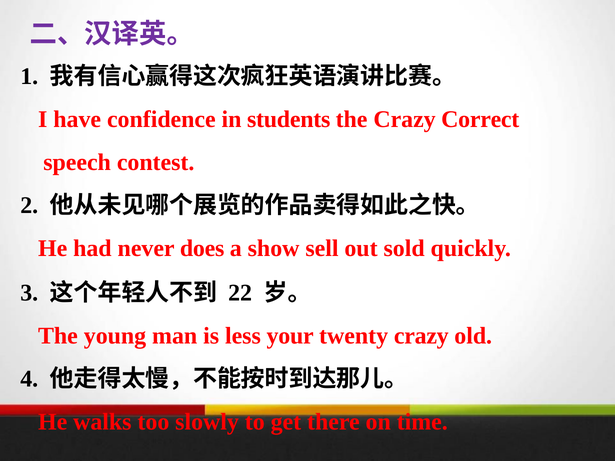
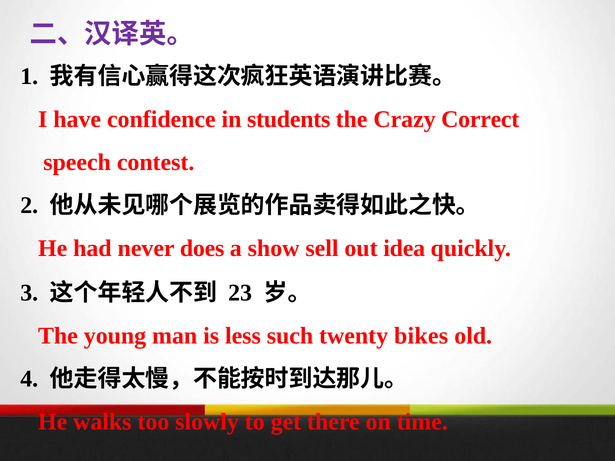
sold: sold -> idea (404, 249)
22: 22 -> 23 (240, 293)
your: your -> such (290, 336)
twenty crazy: crazy -> bikes (421, 336)
